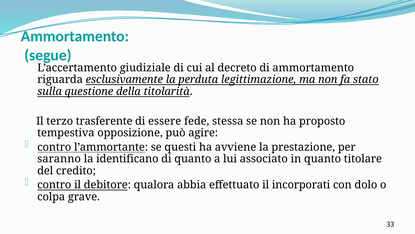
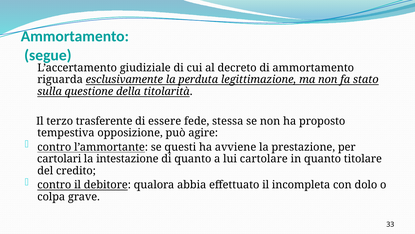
saranno: saranno -> cartolari (59, 159)
identificano: identificano -> intestazione (127, 159)
associato: associato -> cartolare (264, 159)
incorporati: incorporati -> incompleta (301, 185)
